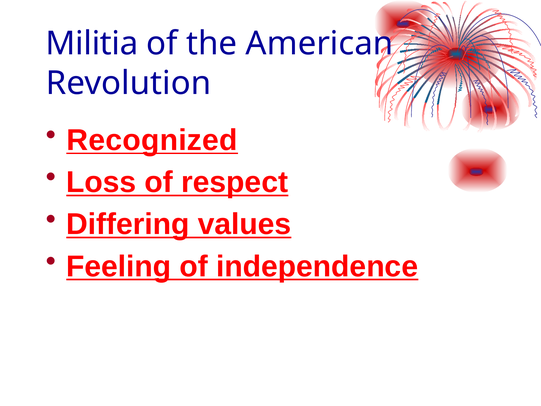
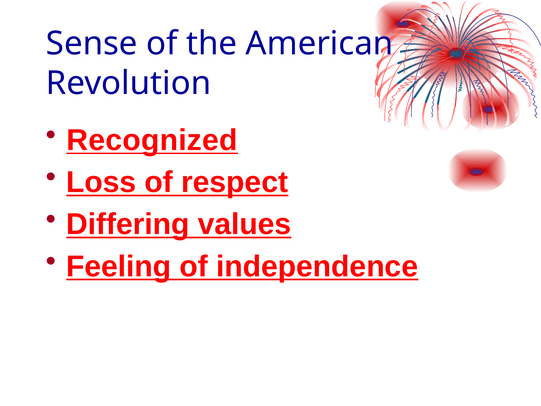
Militia: Militia -> Sense (92, 44)
